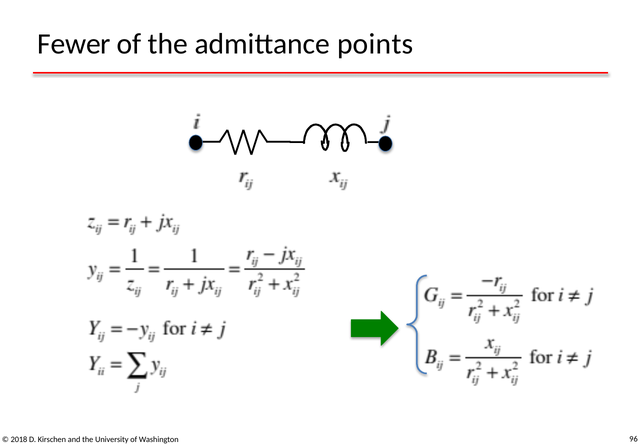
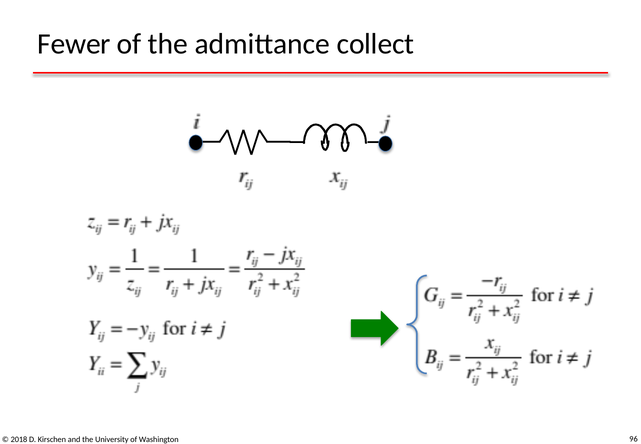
points: points -> collect (375, 44)
